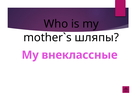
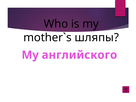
внеклассные: внеклассные -> английского (79, 55)
